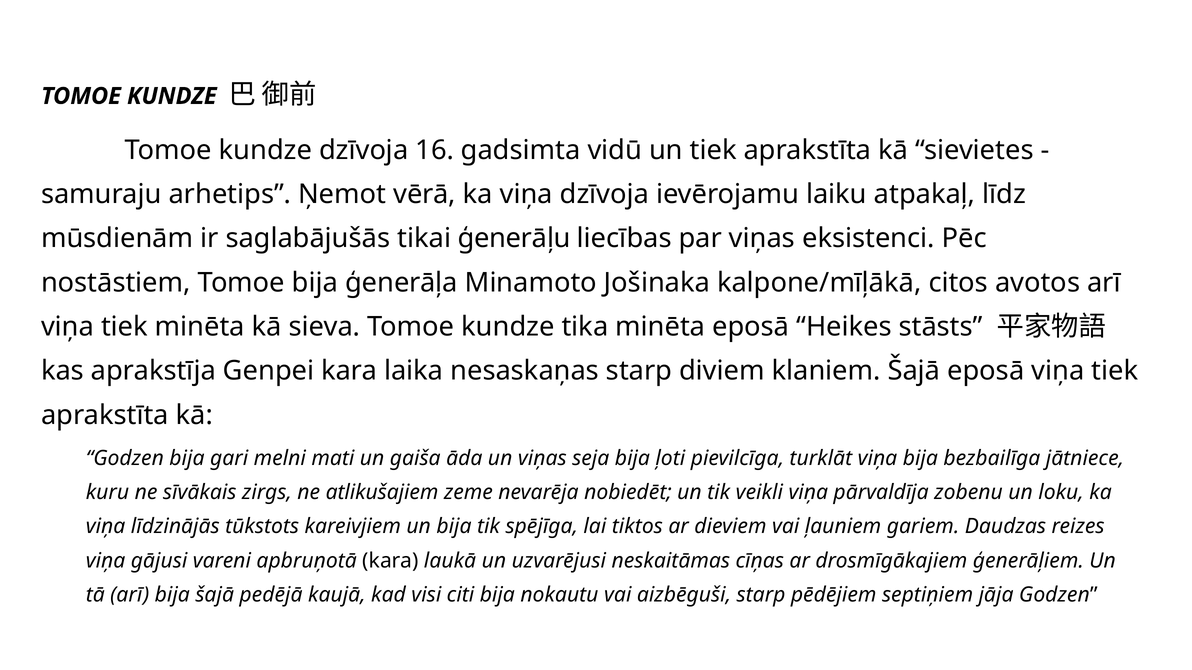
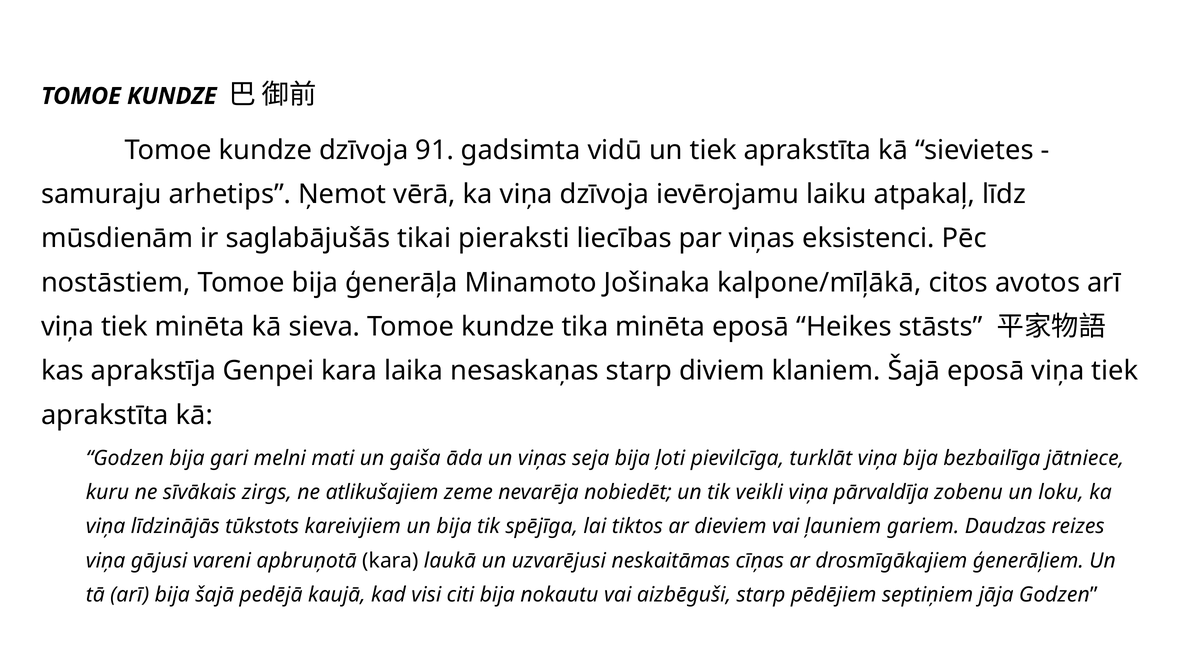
16: 16 -> 91 (435, 150)
ģenerāļu: ģenerāļu -> pieraksti (514, 239)
